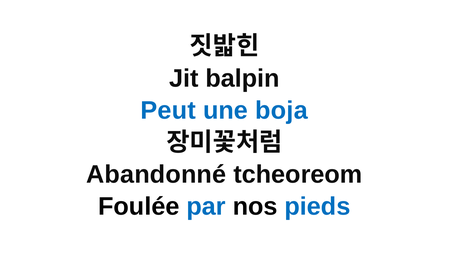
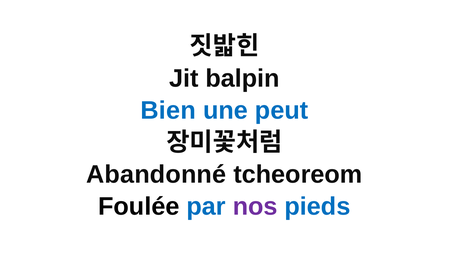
Peut: Peut -> Bien (168, 110)
boja: boja -> peut (282, 110)
nos colour: black -> purple (255, 206)
